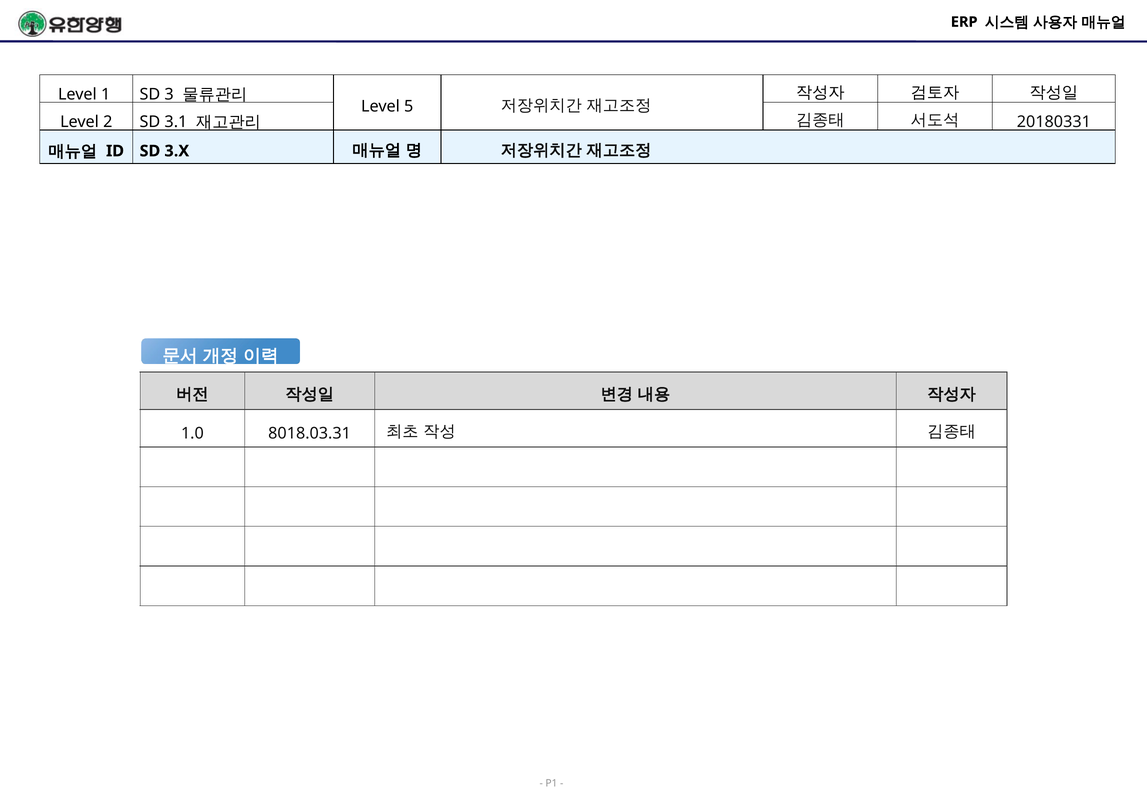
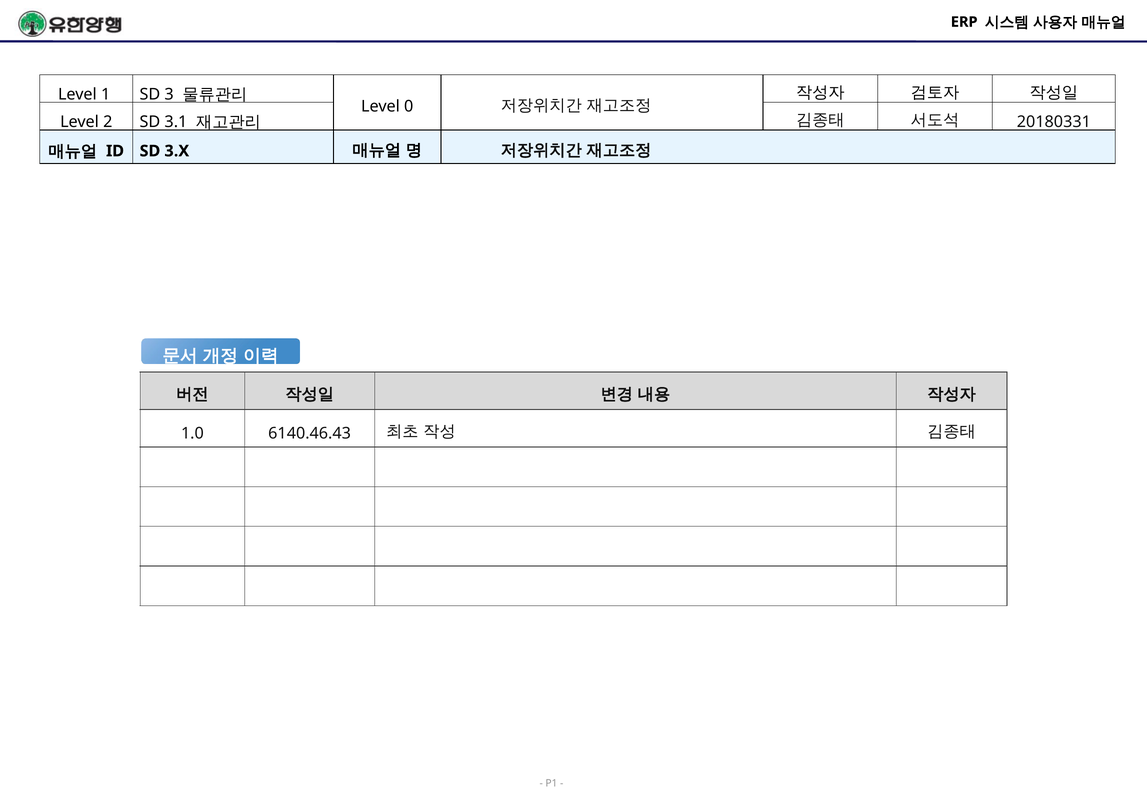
5: 5 -> 0 (409, 107)
8018.03.31: 8018.03.31 -> 6140.46.43 (310, 433)
